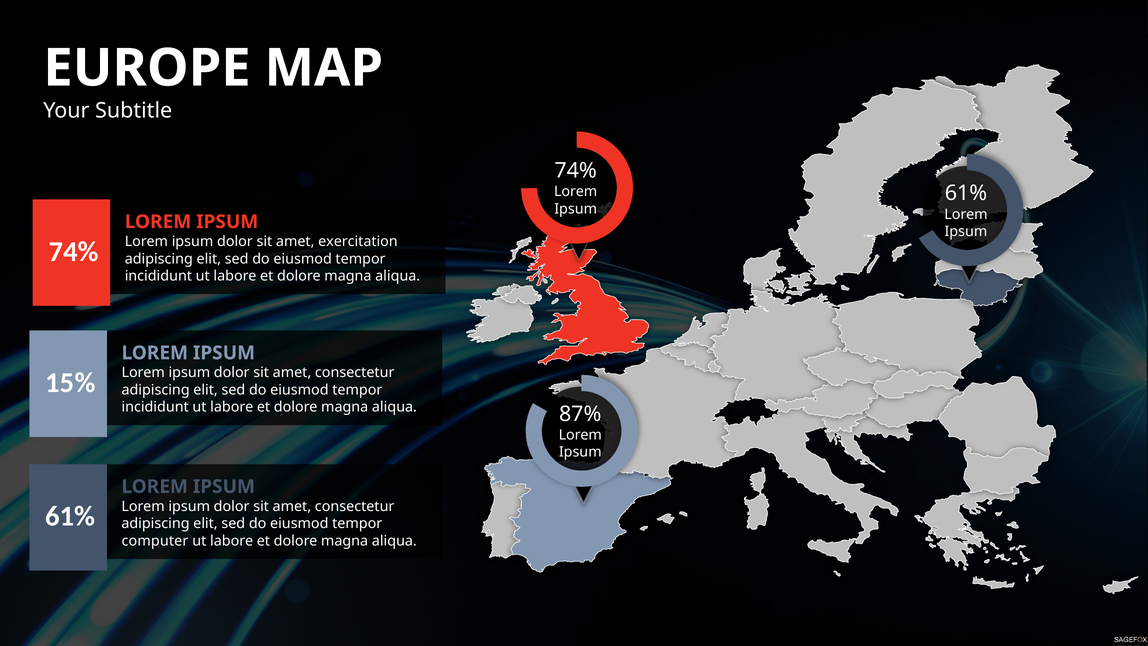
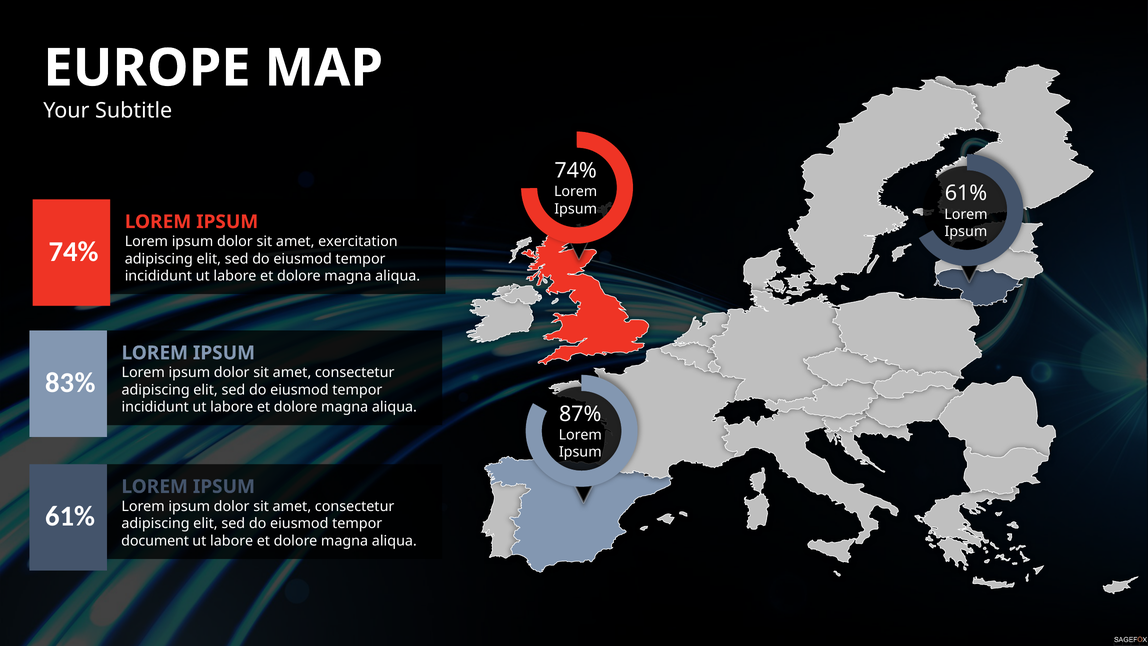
15%: 15% -> 83% (70, 383)
computer: computer -> document (155, 541)
